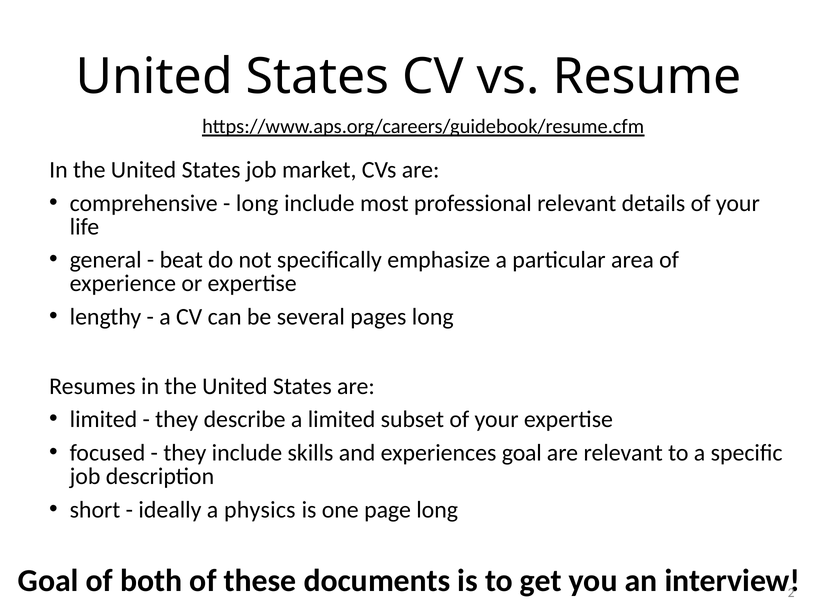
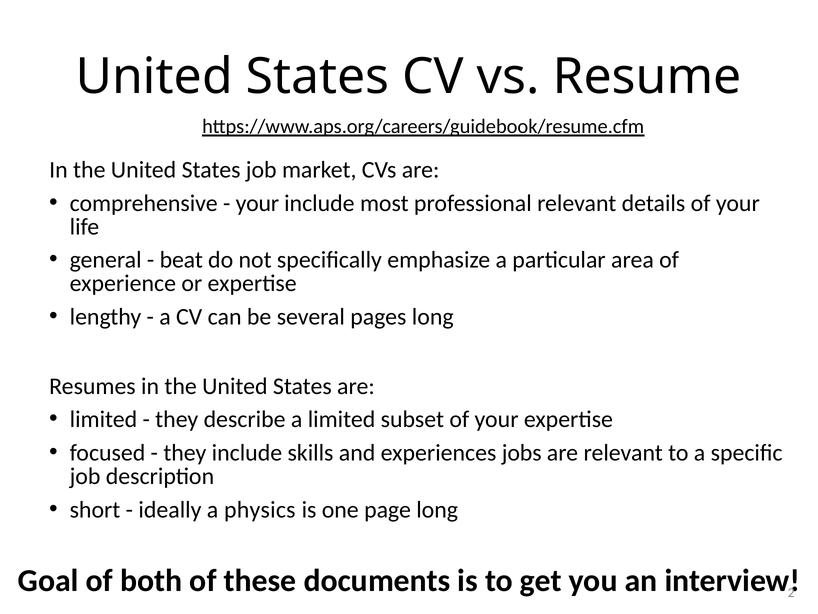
long: long -> your (257, 203)
experiences goal: goal -> jobs (522, 453)
